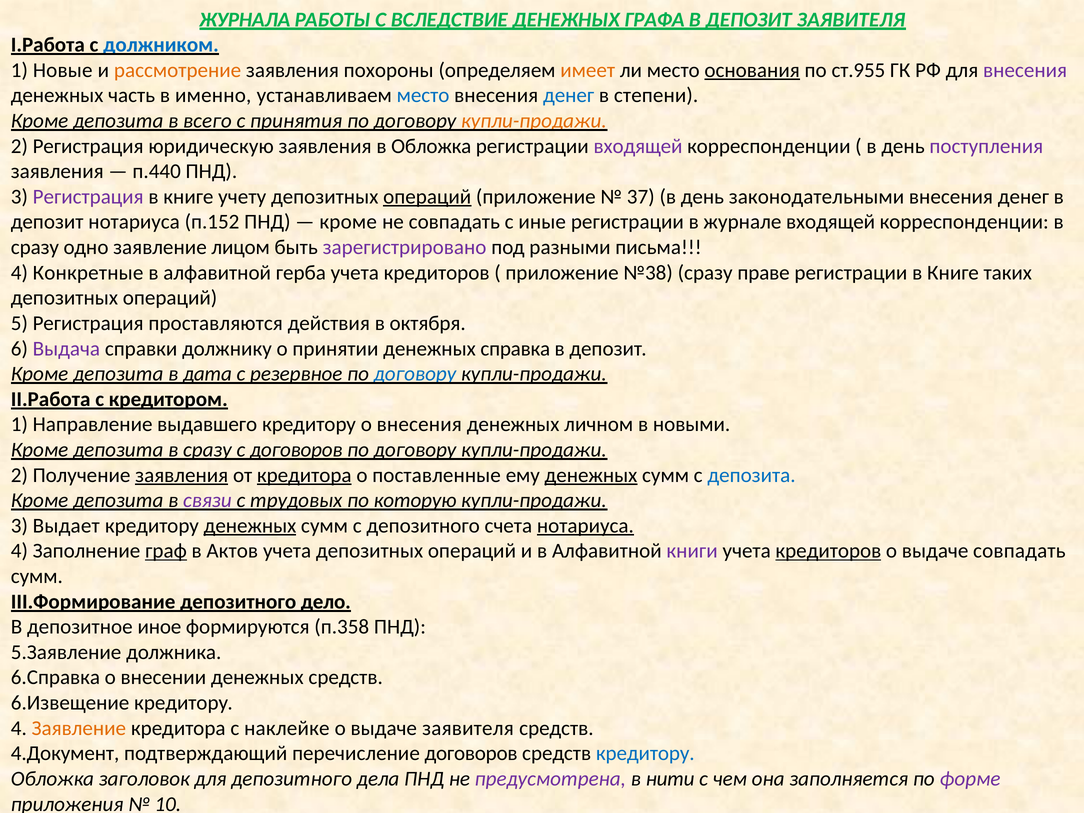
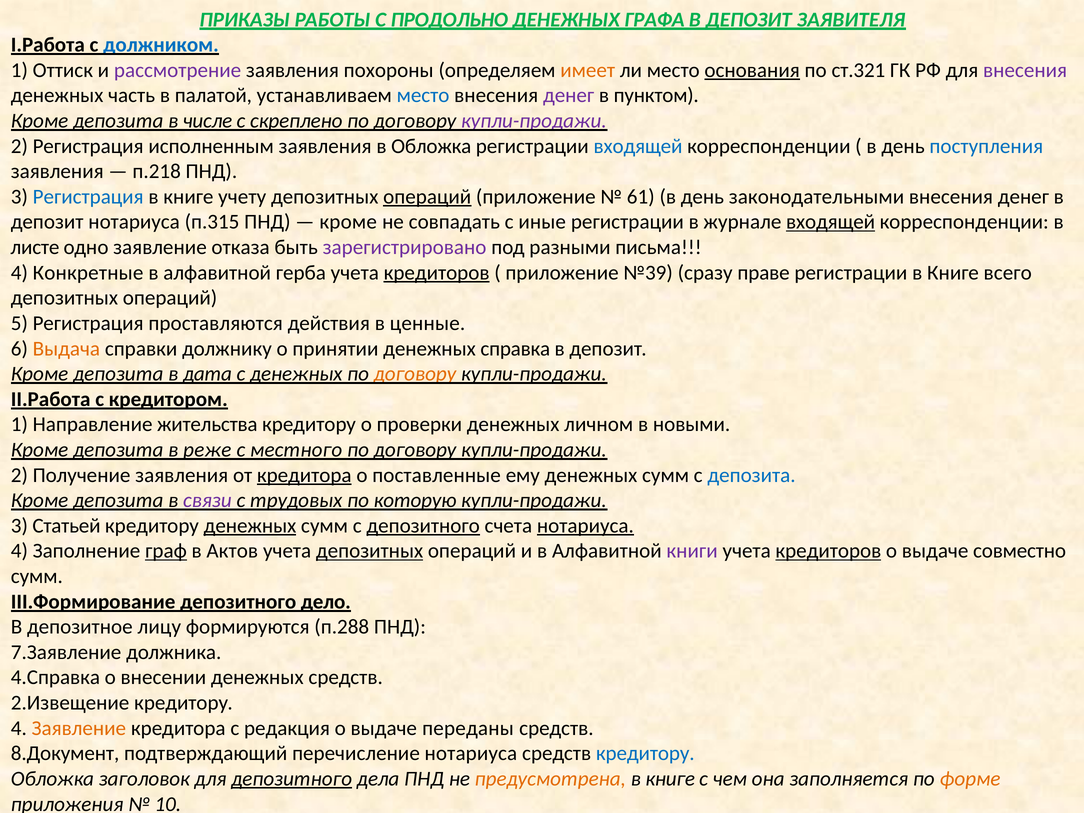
ЖУРНАЛА: ЖУРНАЛА -> ПРИКАЗЫ (245, 20)
ВСЛЕДСТВИЕ: ВСЛЕДСТВИЕ -> ПРОДОЛЬНО (449, 20)
Новые: Новые -> Оттиск (63, 70)
рассмотрение colour: orange -> purple (178, 70)
ст.955: ст.955 -> ст.321 (858, 70)
именно: именно -> палатой (213, 95)
денег colour: blue -> purple (569, 95)
степени: степени -> пунктом (656, 95)
всего: всего -> числе (208, 121)
принятия: принятия -> скреплено (296, 121)
купли-продажи colour: orange -> purple (534, 121)
юридическую: юридическую -> исполненным (211, 146)
входящей colour: purple -> blue (638, 146)
поступления colour: purple -> blue (986, 146)
п.440: п.440 -> п.218 (157, 171)
Регистрация colour: purple -> blue (88, 197)
37: 37 -> 61 (641, 197)
п.152: п.152 -> п.315 (212, 222)
входящей underline: none -> present (831, 222)
сразу: сразу -> листе (35, 247)
лицом: лицом -> отказа (241, 247)
кредиторов underline: none -> present (437, 273)
№38: №38 -> №39 (648, 273)
таких: таких -> всего (1008, 273)
октября: октября -> ценные (428, 323)
Выдача colour: purple -> orange (66, 349)
с резервное: резервное -> денежных (296, 374)
договору colour: blue -> orange (415, 374)
выдавшего: выдавшего -> жительства (207, 424)
о внесения: внесения -> проверки (419, 424)
депозита в сразу: сразу -> реже (207, 450)
с договоров: договоров -> местного (296, 450)
заявления underline: present -> none (182, 475)
денежных underline: present -> none (591, 475)
Выдает: Выдает -> Статьей (66, 526)
депозитного underline: none -> present (423, 526)
депозитных underline: none -> present (370, 551)
выдаче совпадать: совпадать -> совместно (1020, 551)
иное: иное -> лицу (159, 627)
п.358: п.358 -> п.288 (342, 627)
5.Заявление: 5.Заявление -> 7.Заявление (66, 652)
6.Справка: 6.Справка -> 4.Справка (55, 678)
6.Извещение: 6.Извещение -> 2.Извещение (70, 703)
наклейке: наклейке -> редакция (287, 728)
выдаче заявителя: заявителя -> переданы (468, 728)
4.Документ: 4.Документ -> 8.Документ (65, 753)
перечисление договоров: договоров -> нотариуса (471, 753)
депозитного underline: none -> present (292, 779)
предусмотрена colour: purple -> orange (550, 779)
нити: нити -> книге (670, 779)
форме colour: purple -> orange (970, 779)
